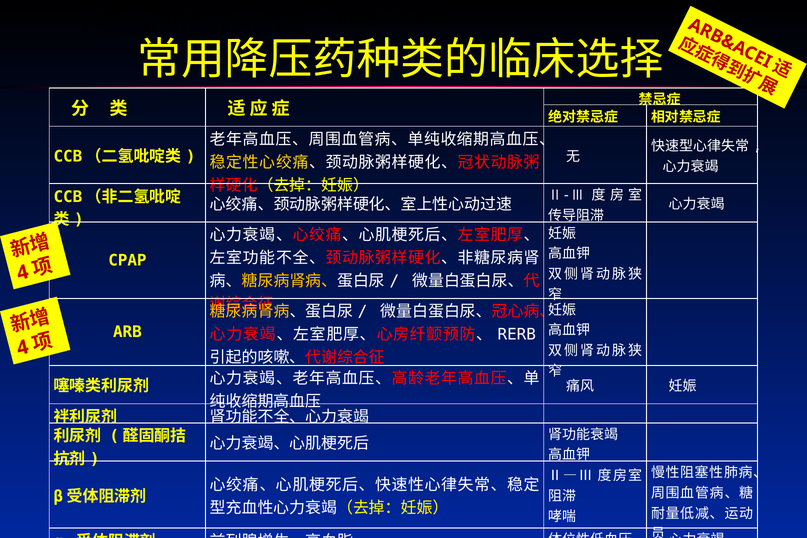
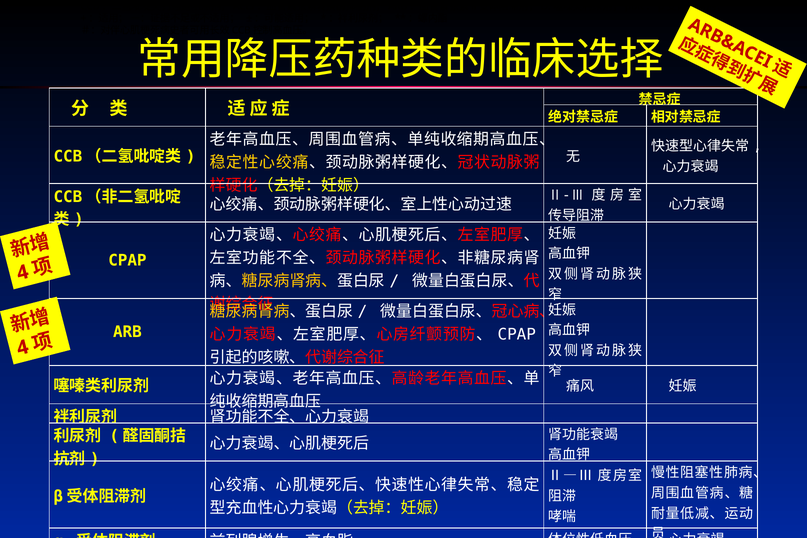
RERB: RERB -> CPAP (517, 334)
